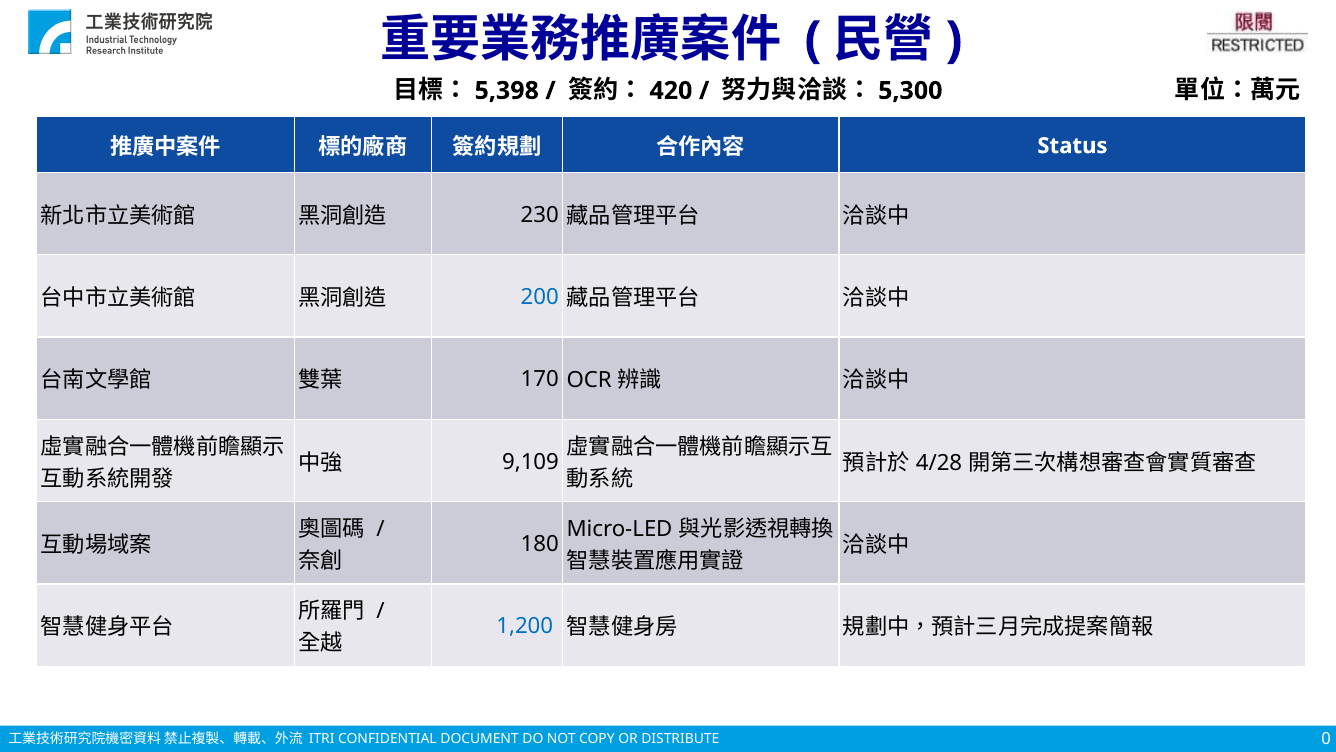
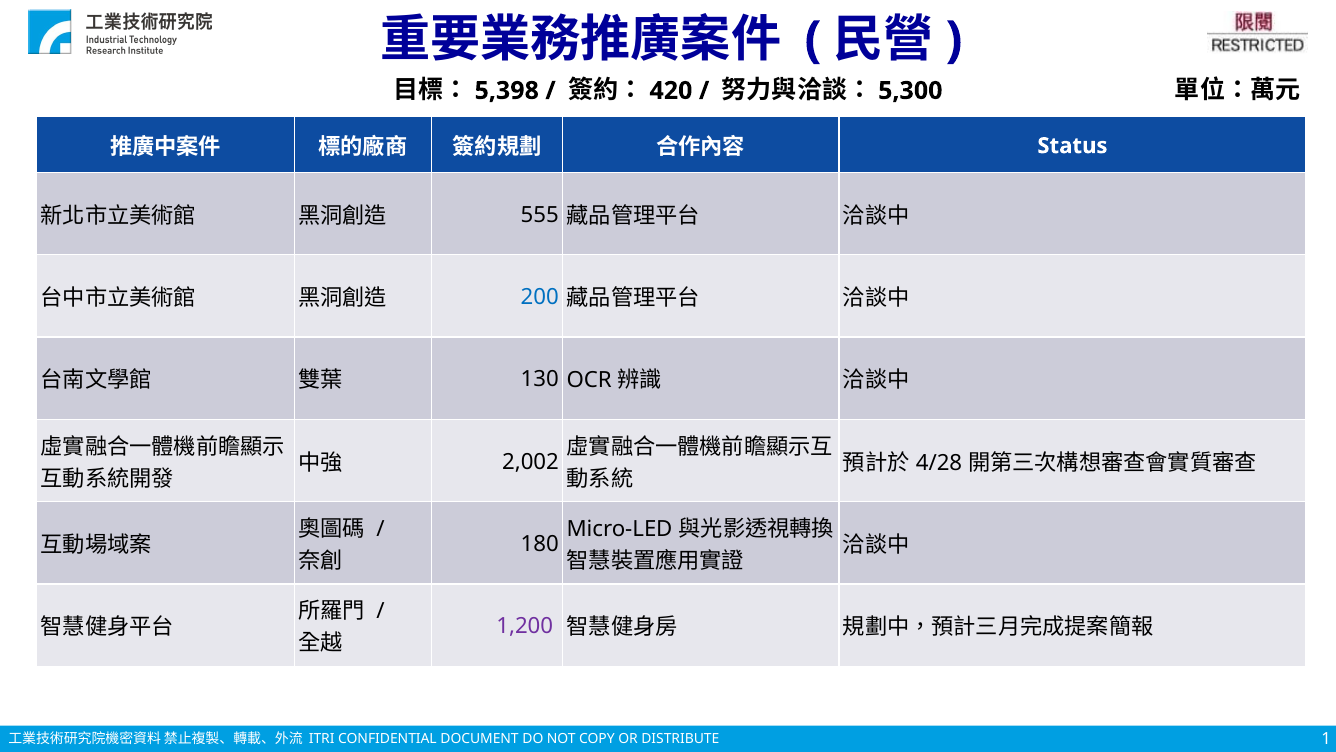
230: 230 -> 555 (540, 215)
170: 170 -> 130 (540, 379)
9,109: 9,109 -> 2,002 (530, 461)
1,200 colour: blue -> purple (525, 626)
0: 0 -> 1 (1326, 738)
